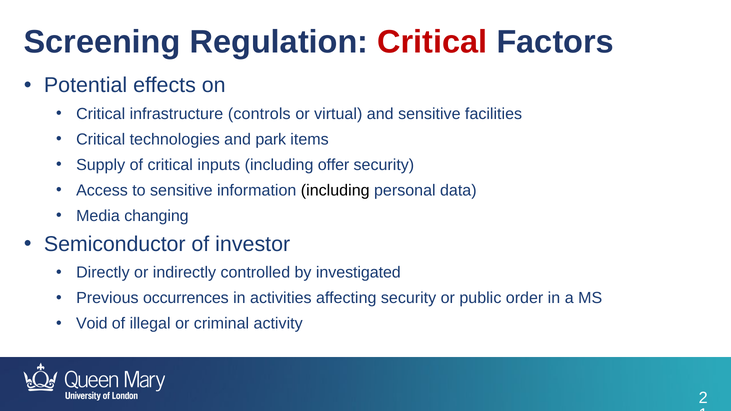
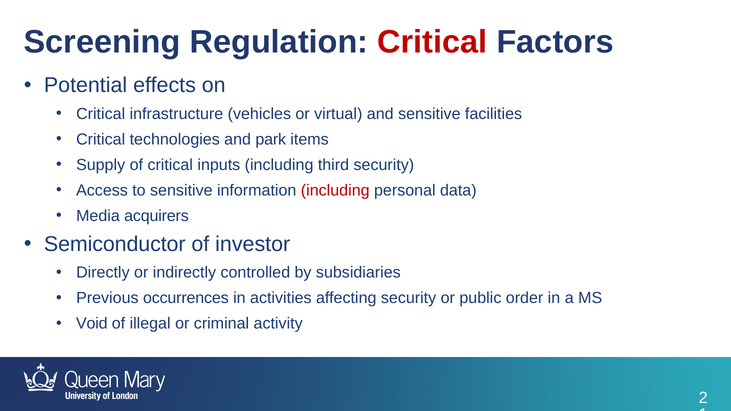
controls: controls -> vehicles (259, 114)
offer: offer -> third (333, 165)
including colour: black -> red (335, 190)
changing: changing -> acquirers (156, 216)
investigated: investigated -> subsidiaries (358, 273)
